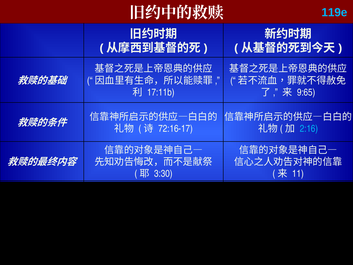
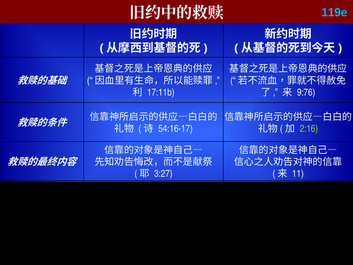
9:65: 9:65 -> 9:76 (306, 92)
2:16 colour: light blue -> light green (309, 128)
72:16-17: 72:16-17 -> 54:16-17 (176, 128)
3:30: 3:30 -> 3:27 (163, 173)
